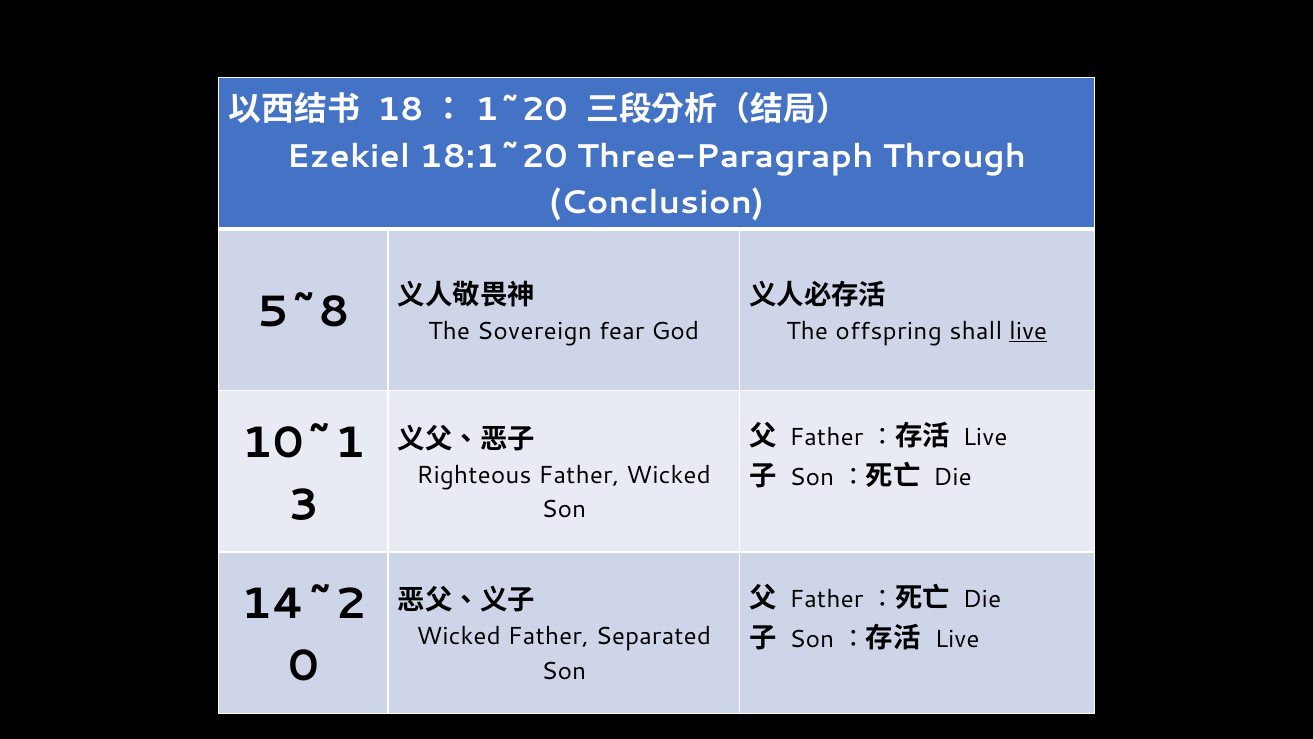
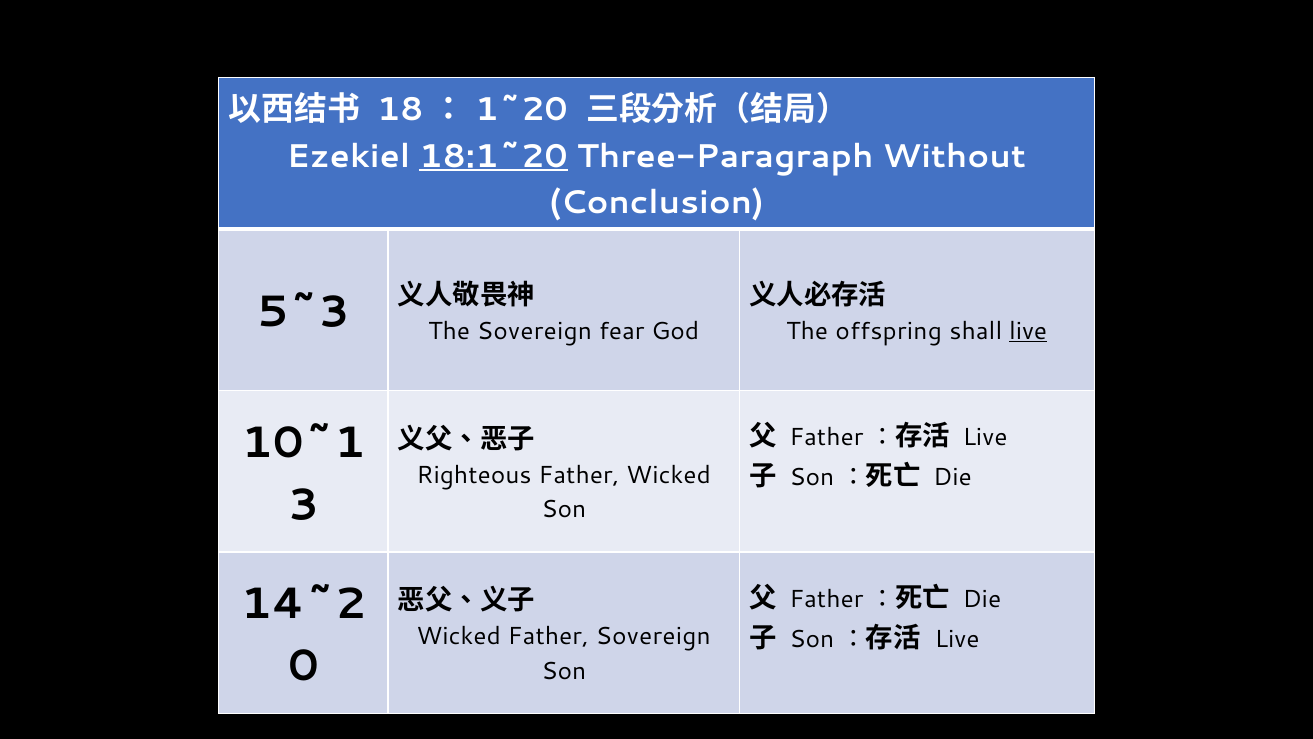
18:1~20 underline: none -> present (493, 156)
Through: Through -> Without (954, 156)
5~8: 5~8 -> 5~3 (303, 312)
Father Separated: Separated -> Sovereign (653, 636)
